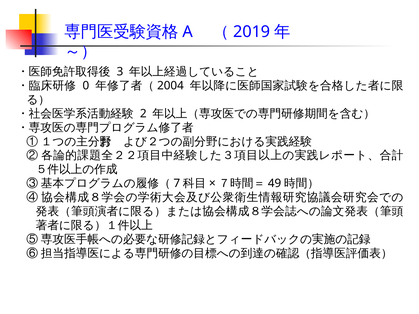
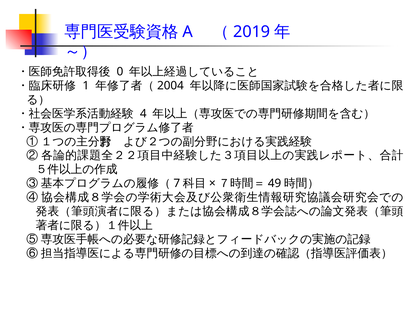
3: 3 -> 0 (120, 72)
0: 0 -> 1 (86, 86)
2: 2 -> 4 (143, 114)
